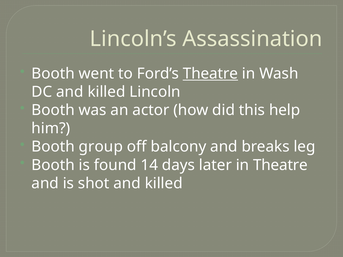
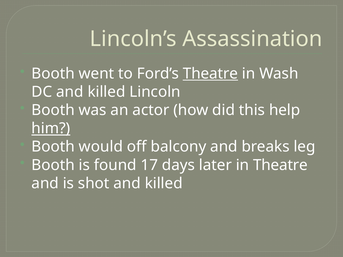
him underline: none -> present (51, 129)
group: group -> would (101, 147)
14: 14 -> 17 (149, 165)
